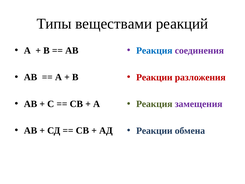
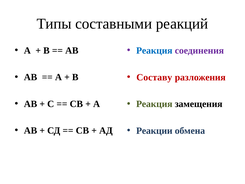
веществами: веществами -> составными (114, 24)
Реакции: Реакции -> Составу (154, 77)
замещения colour: purple -> black (199, 104)
